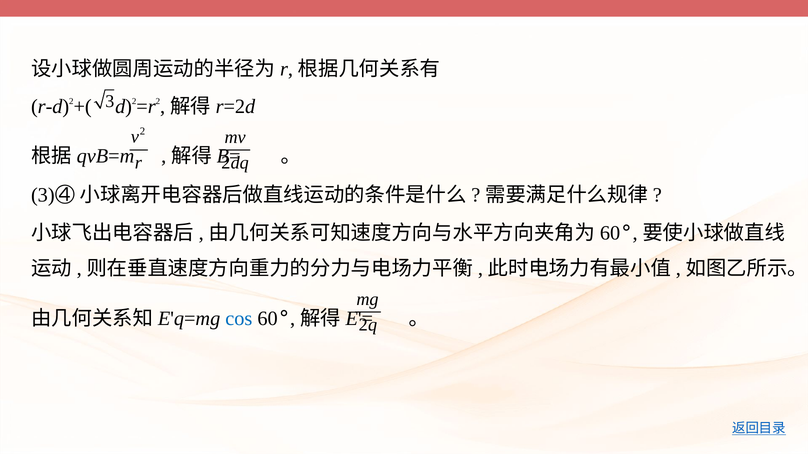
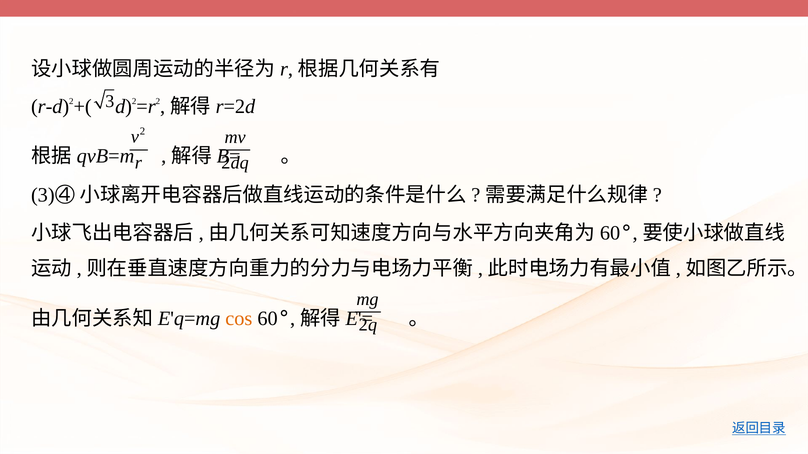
cos colour: blue -> orange (239, 319)
